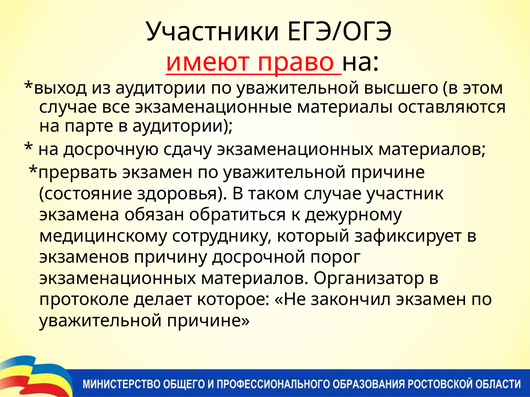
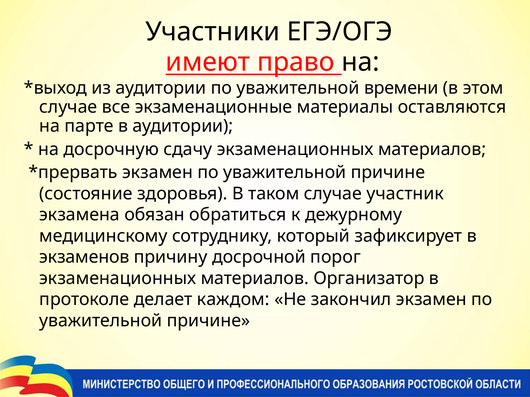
высшего: высшего -> времени (401, 88)
которое: которое -> каждом (233, 300)
